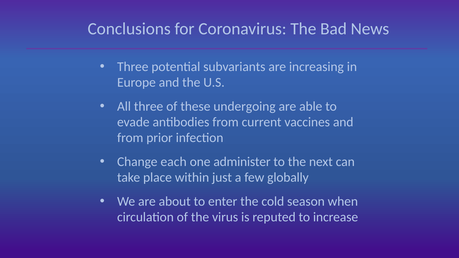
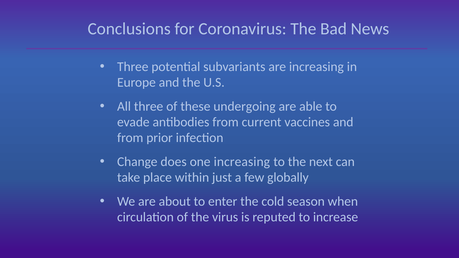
each: each -> does (174, 162)
one administer: administer -> increasing (242, 162)
